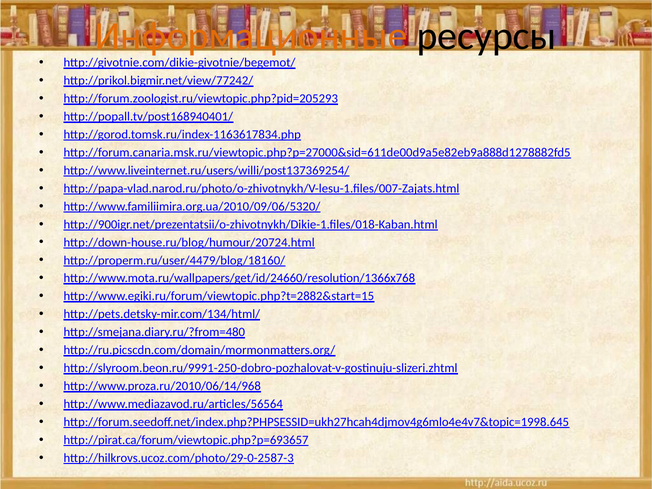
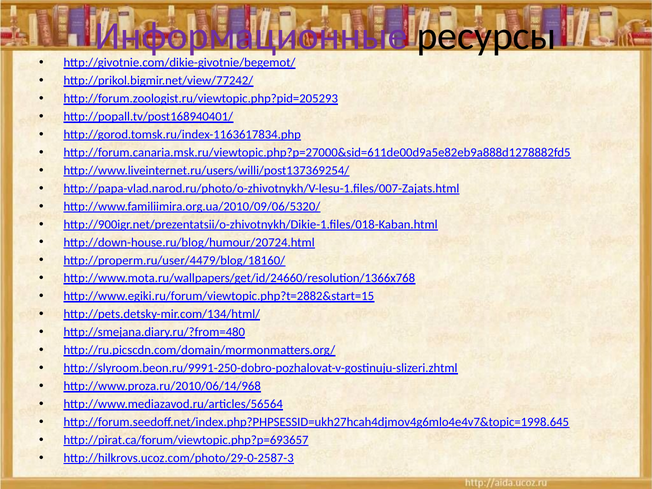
Информационные colour: orange -> purple (251, 36)
